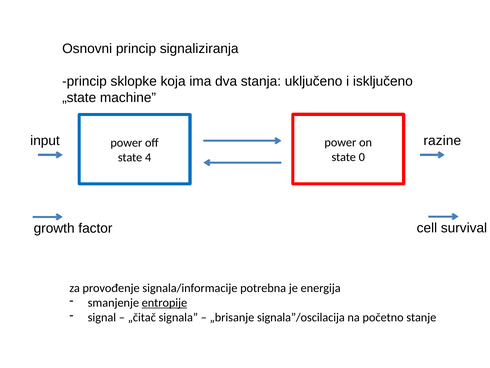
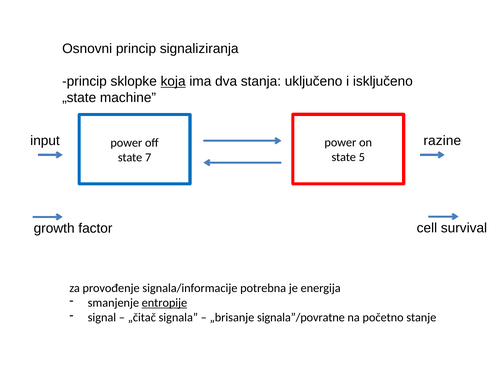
koja underline: none -> present (173, 81)
0: 0 -> 5 (362, 157)
4: 4 -> 7 (148, 157)
signala”/oscilacija: signala”/oscilacija -> signala”/povratne (301, 317)
